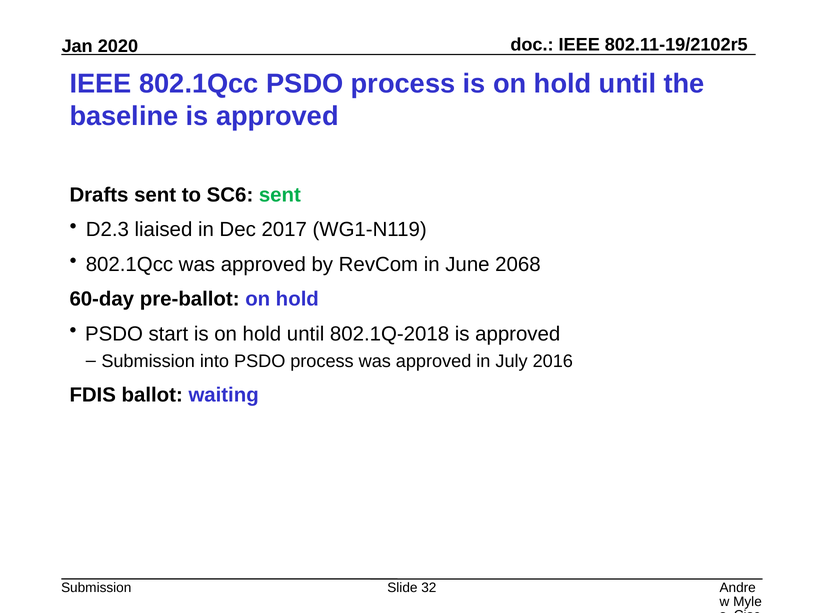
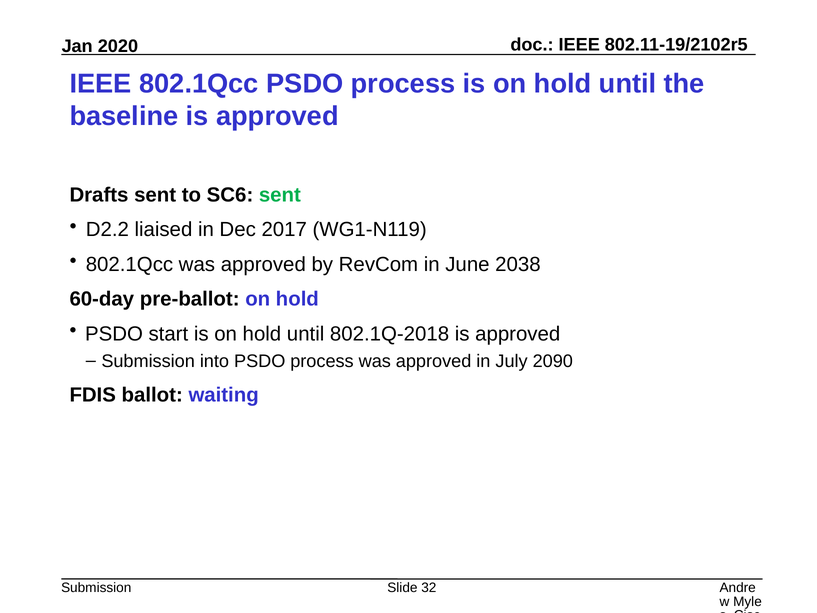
D2.3: D2.3 -> D2.2 (107, 230)
2068: 2068 -> 2038 (518, 264)
2016: 2016 -> 2090 (553, 361)
